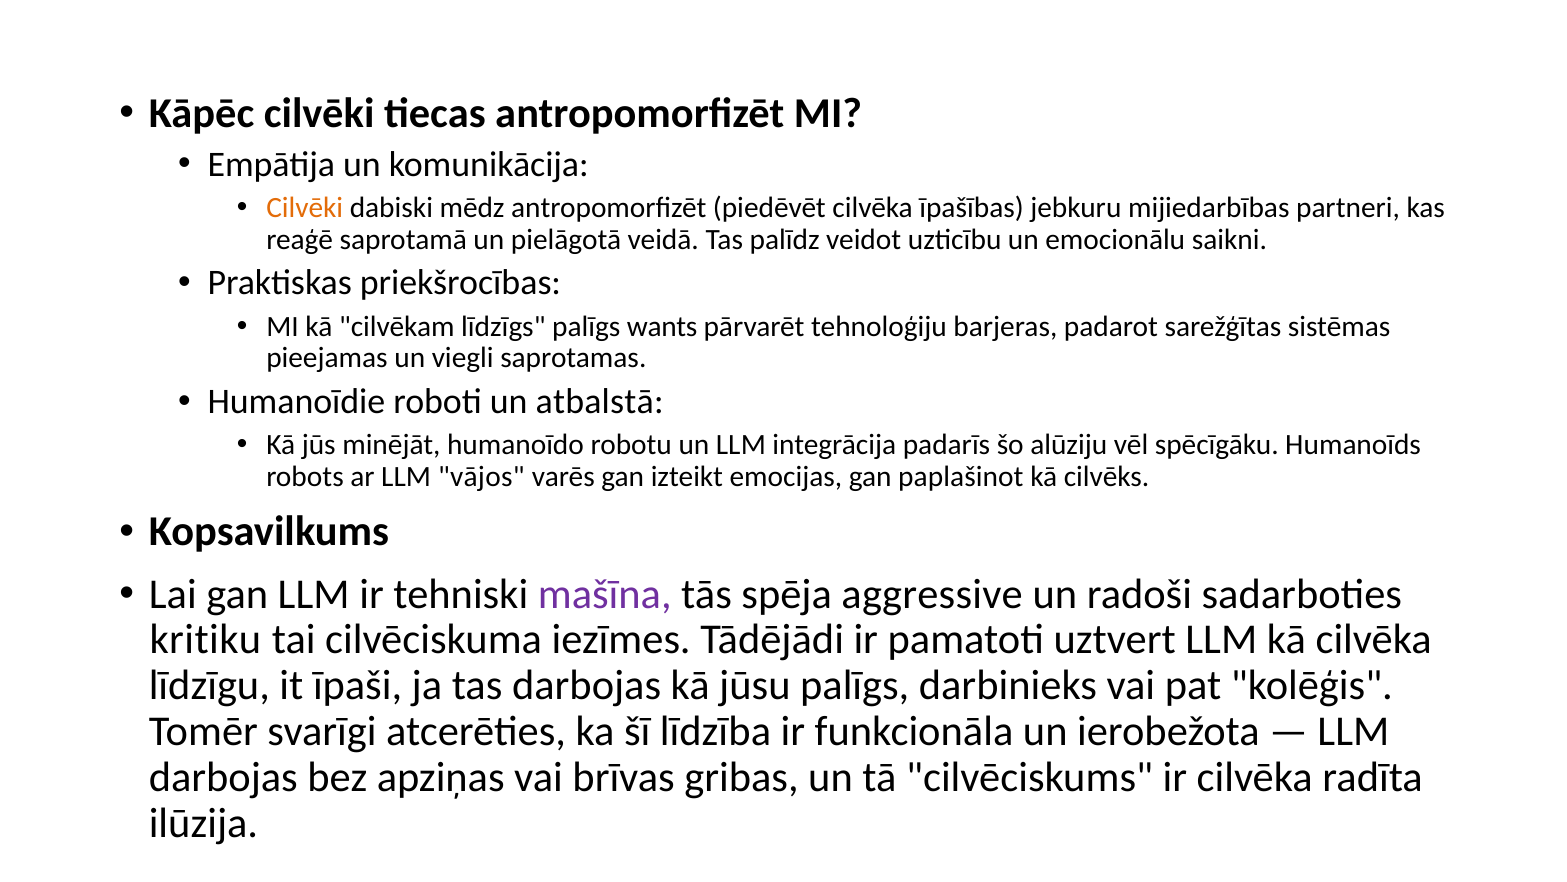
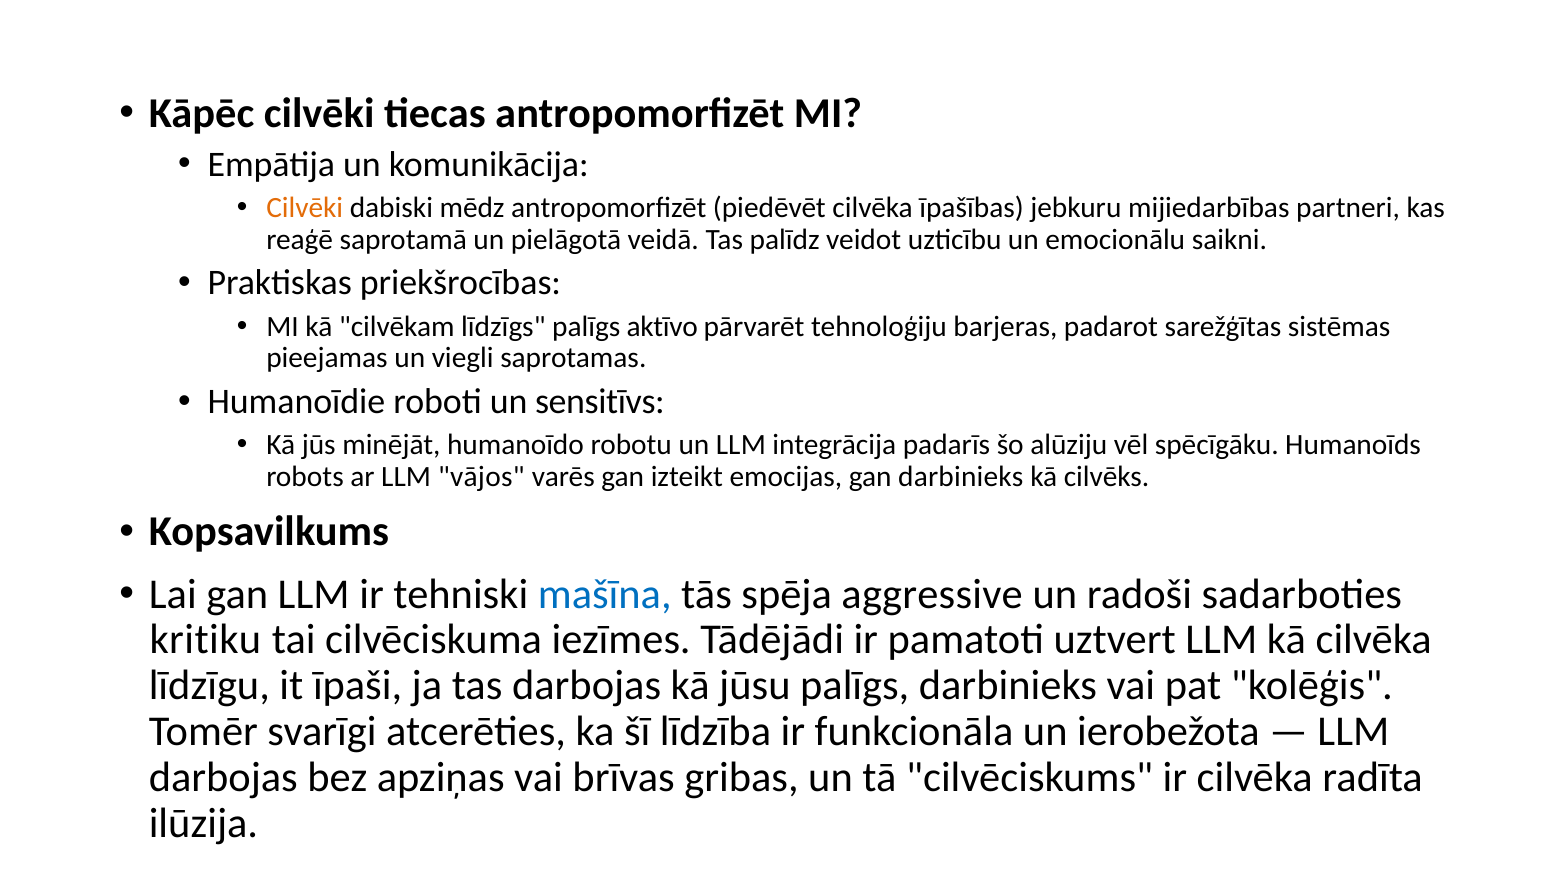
wants: wants -> aktīvo (662, 326)
atbalstā: atbalstā -> sensitīvs (600, 401)
gan paplašinot: paplašinot -> darbinieks (961, 476)
mašīna colour: purple -> blue (605, 594)
